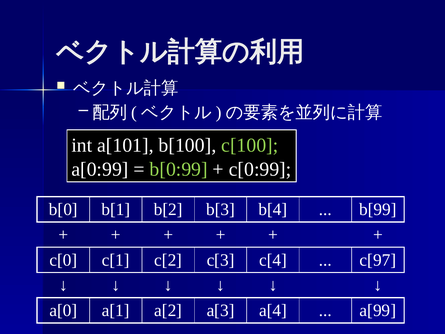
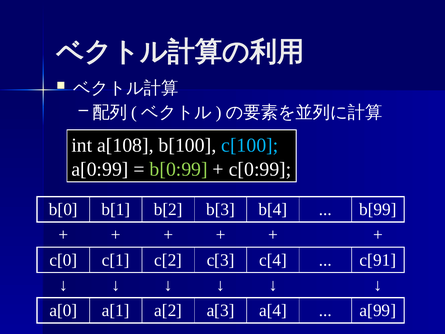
a[101: a[101 -> a[108 (125, 145)
c[100 colour: light green -> light blue (250, 145)
c[97: c[97 -> c[91 (378, 260)
